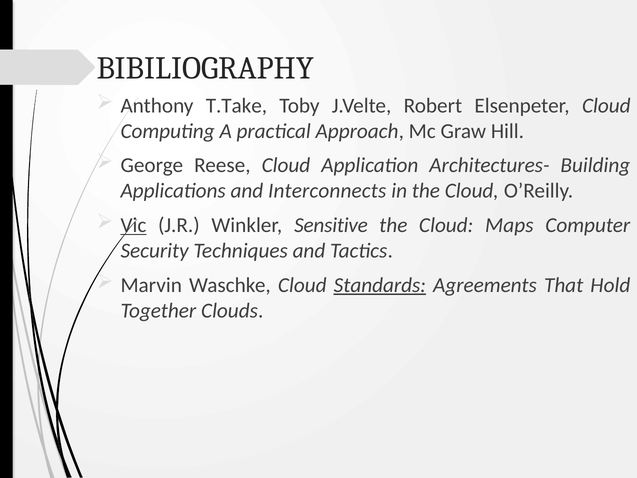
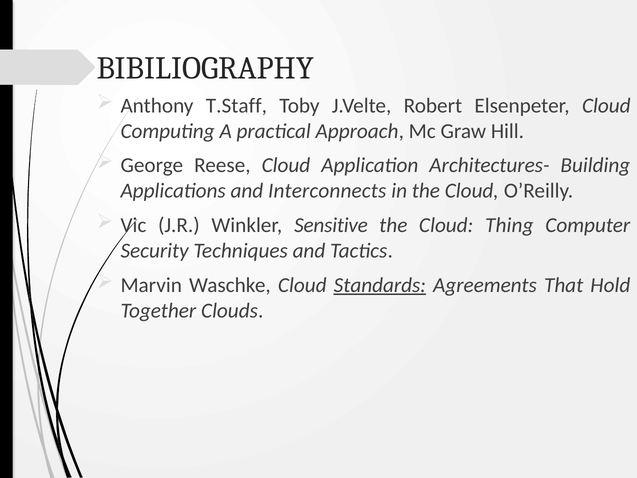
T.Take: T.Take -> T.Staff (236, 106)
Vic underline: present -> none (133, 225)
Maps: Maps -> Thing (509, 225)
